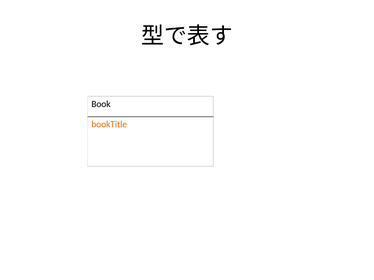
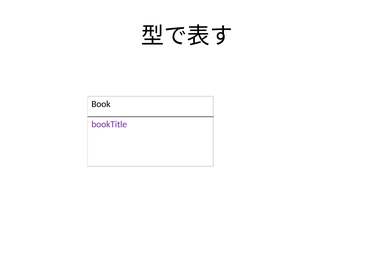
bookTitle colour: orange -> purple (109, 125)
